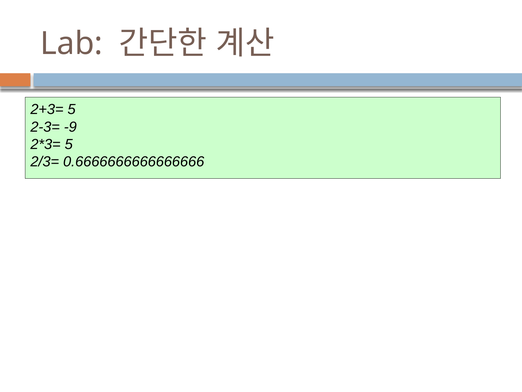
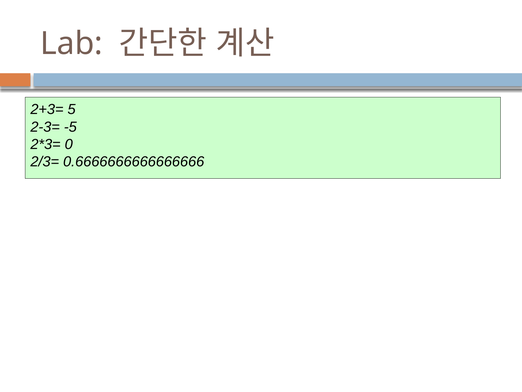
-9: -9 -> -5 (70, 127)
5: 5 -> 0 (69, 144)
